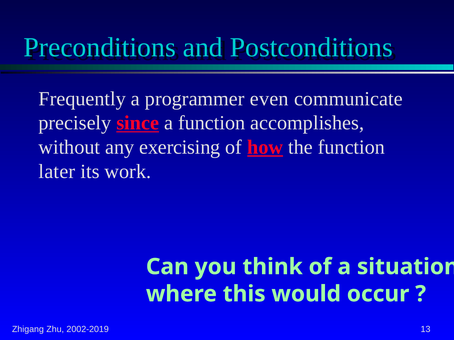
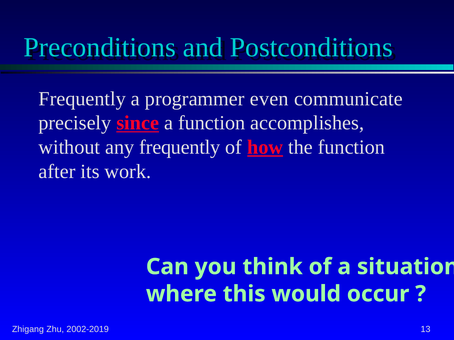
any exercising: exercising -> frequently (180, 147)
later: later -> after (57, 172)
